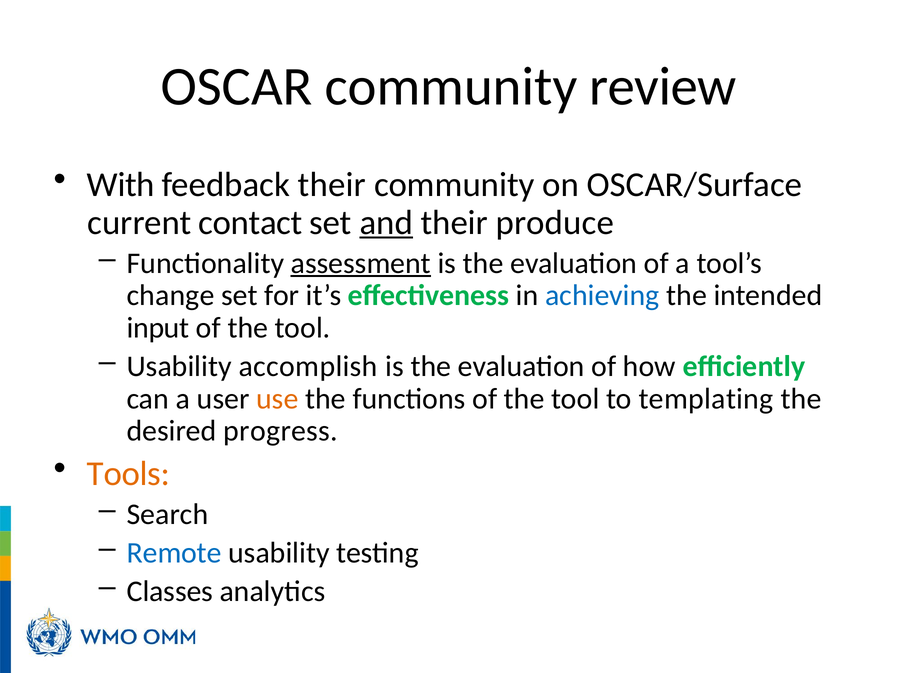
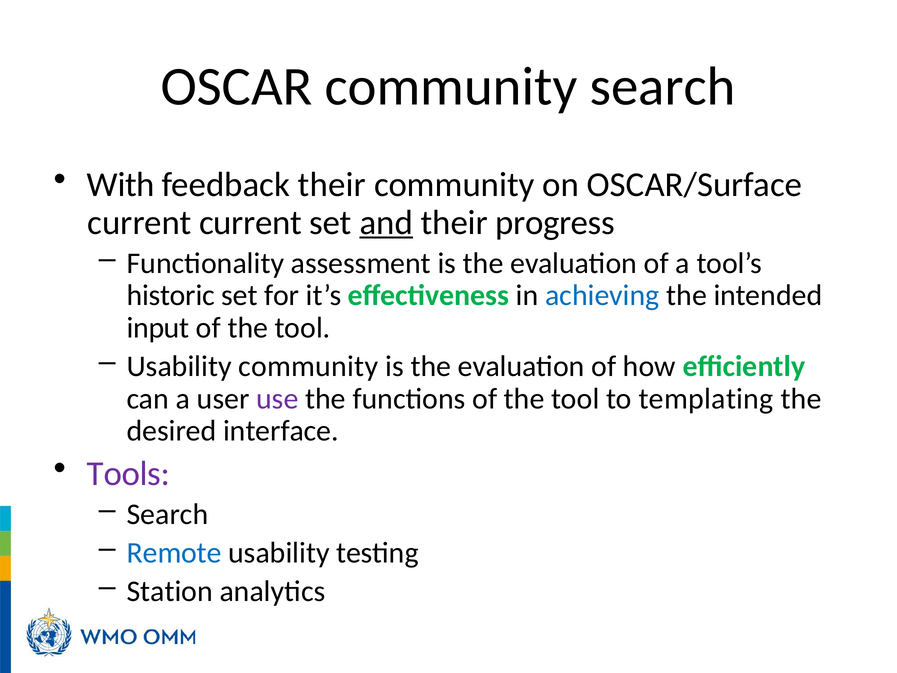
community review: review -> search (663, 87)
current contact: contact -> current (250, 223)
produce: produce -> progress (555, 223)
assessment underline: present -> none (361, 263)
change: change -> historic (171, 295)
Usability accomplish: accomplish -> community (308, 366)
use colour: orange -> purple (277, 399)
progress: progress -> interface (281, 431)
Tools colour: orange -> purple (128, 474)
Classes: Classes -> Station (170, 591)
